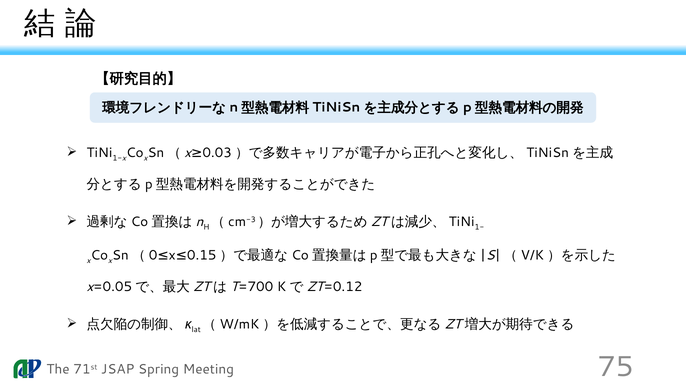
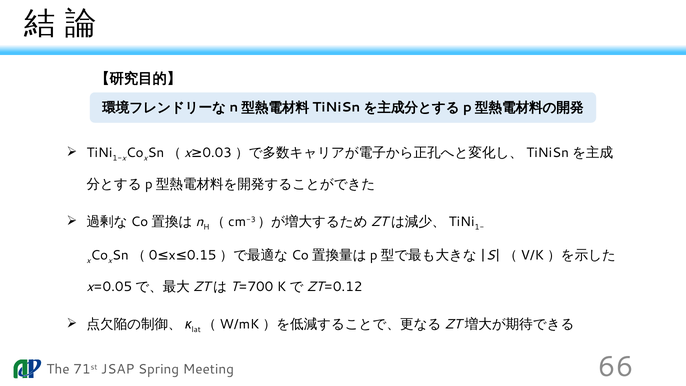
75: 75 -> 66 (616, 367)
